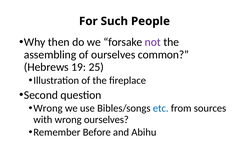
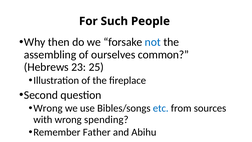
not colour: purple -> blue (153, 42)
19: 19 -> 23 (79, 67)
wrong ourselves: ourselves -> spending (106, 119)
Before: Before -> Father (97, 132)
